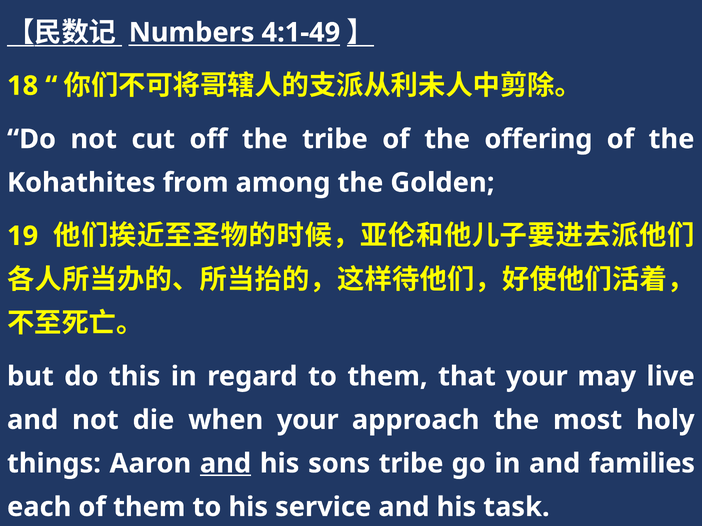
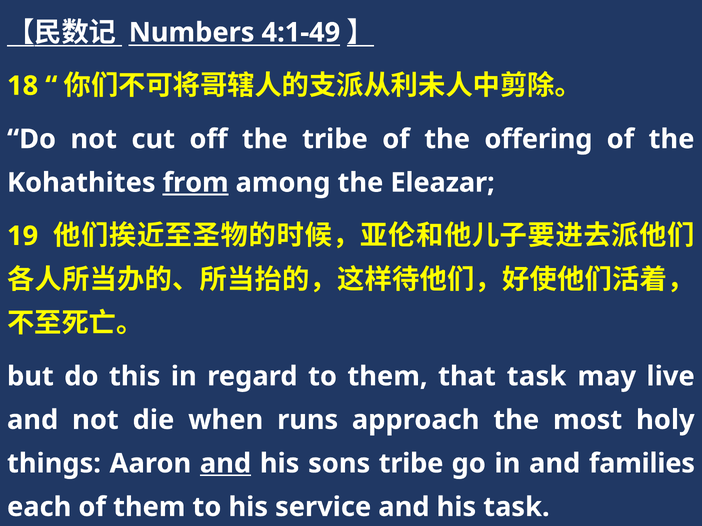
from underline: none -> present (196, 183)
Golden: Golden -> Eleazar (443, 183)
that your: your -> task (537, 377)
when your: your -> runs (308, 420)
